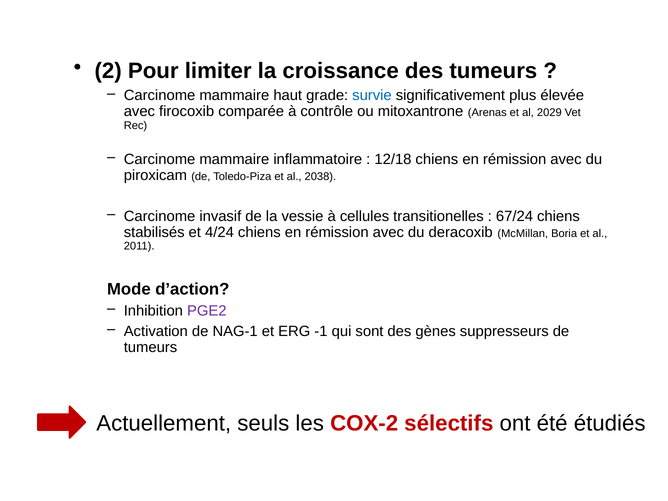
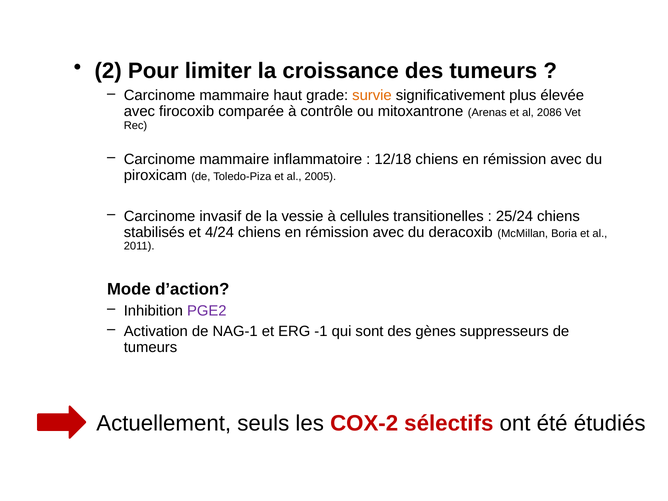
survie colour: blue -> orange (372, 95)
2029: 2029 -> 2086 (549, 113)
2038: 2038 -> 2005 (320, 176)
67/24: 67/24 -> 25/24 (514, 216)
